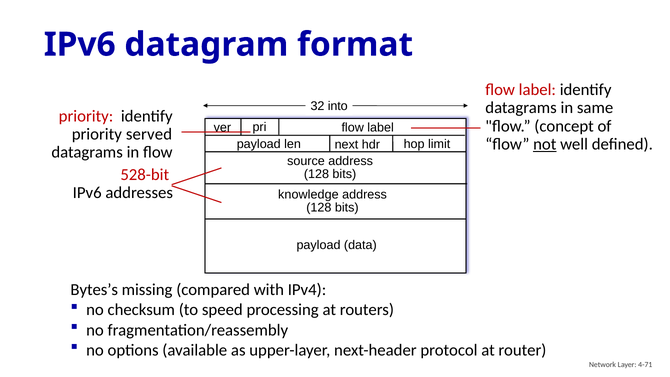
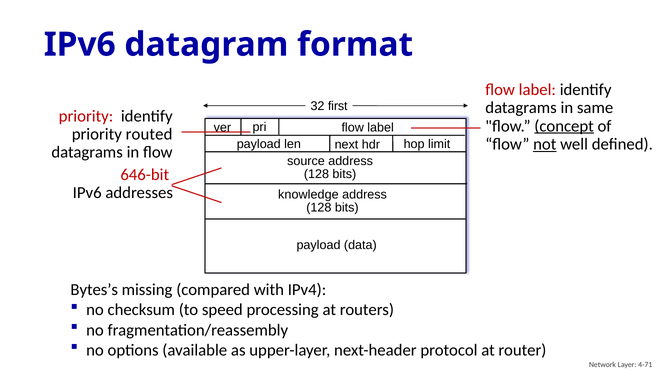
into: into -> first (338, 106)
concept underline: none -> present (564, 126)
served: served -> routed (149, 134)
528-bit: 528-bit -> 646-bit (145, 175)
